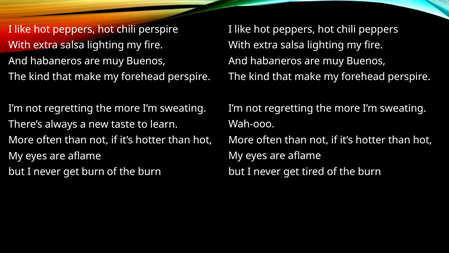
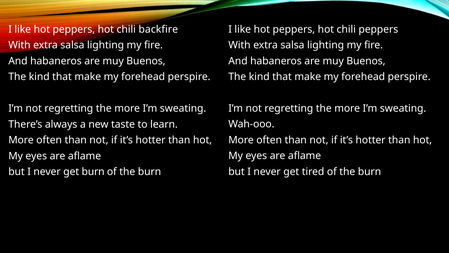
chili perspire: perspire -> backfire (158, 29)
